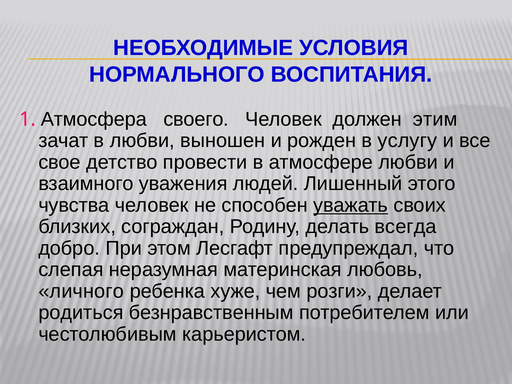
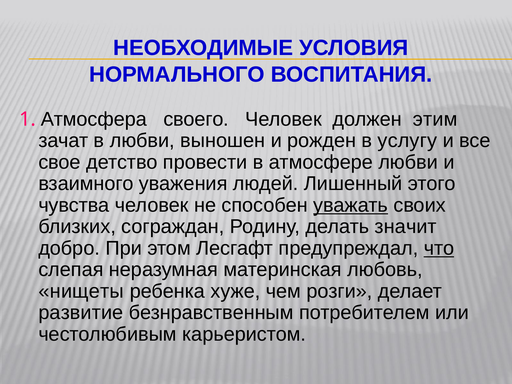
всегда: всегда -> значит (406, 227)
что underline: none -> present (439, 248)
личного: личного -> нищеты (81, 291)
родиться: родиться -> развитие (81, 313)
